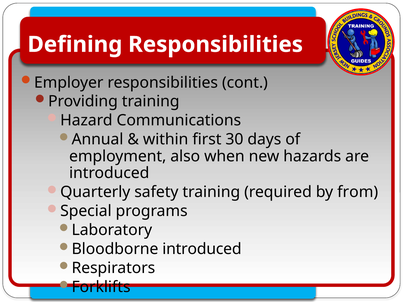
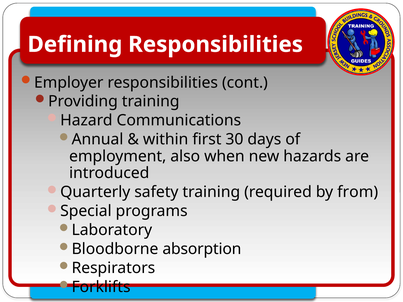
Bloodborne introduced: introduced -> absorption (202, 249)
